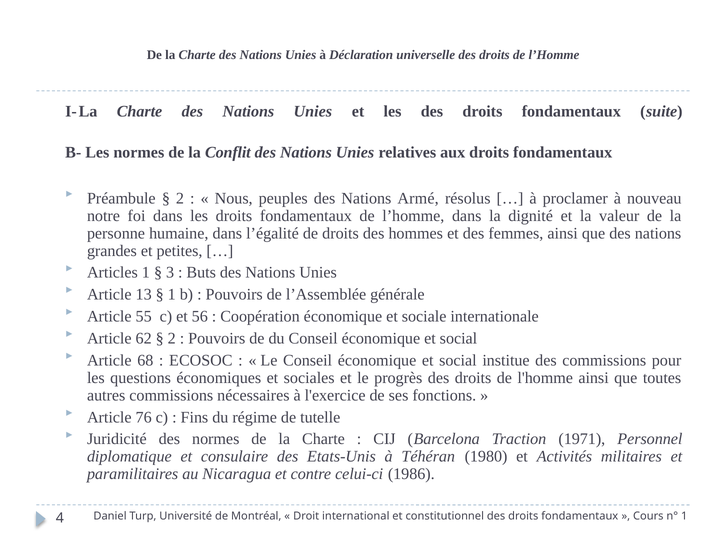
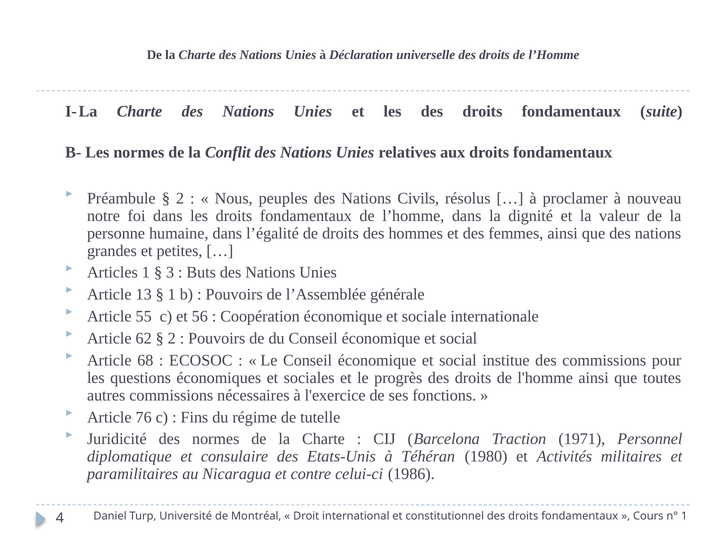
Armé: Armé -> Civils (418, 198)
